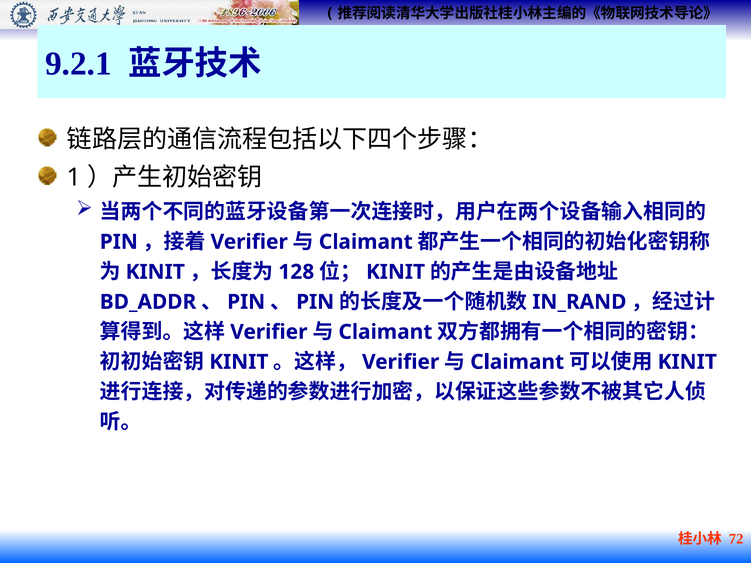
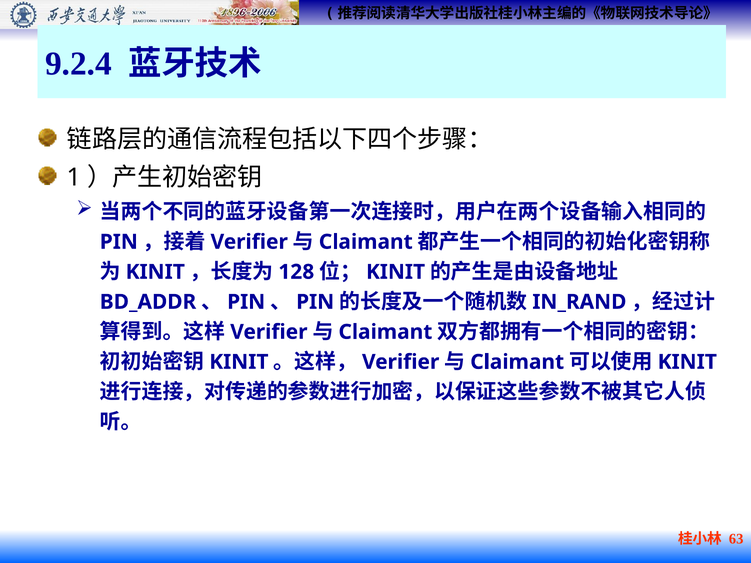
9.2.1: 9.2.1 -> 9.2.4 (78, 64)
72: 72 -> 63 (736, 539)
